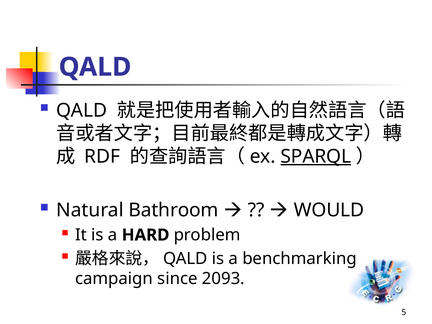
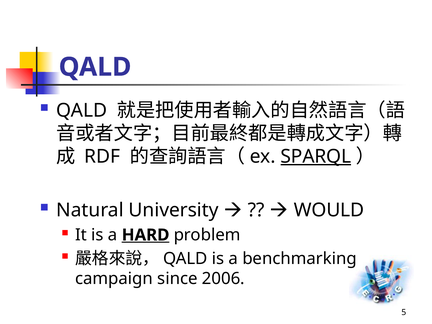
Bathroom: Bathroom -> University (174, 210)
HARD underline: none -> present (146, 235)
2093: 2093 -> 2006 (223, 279)
